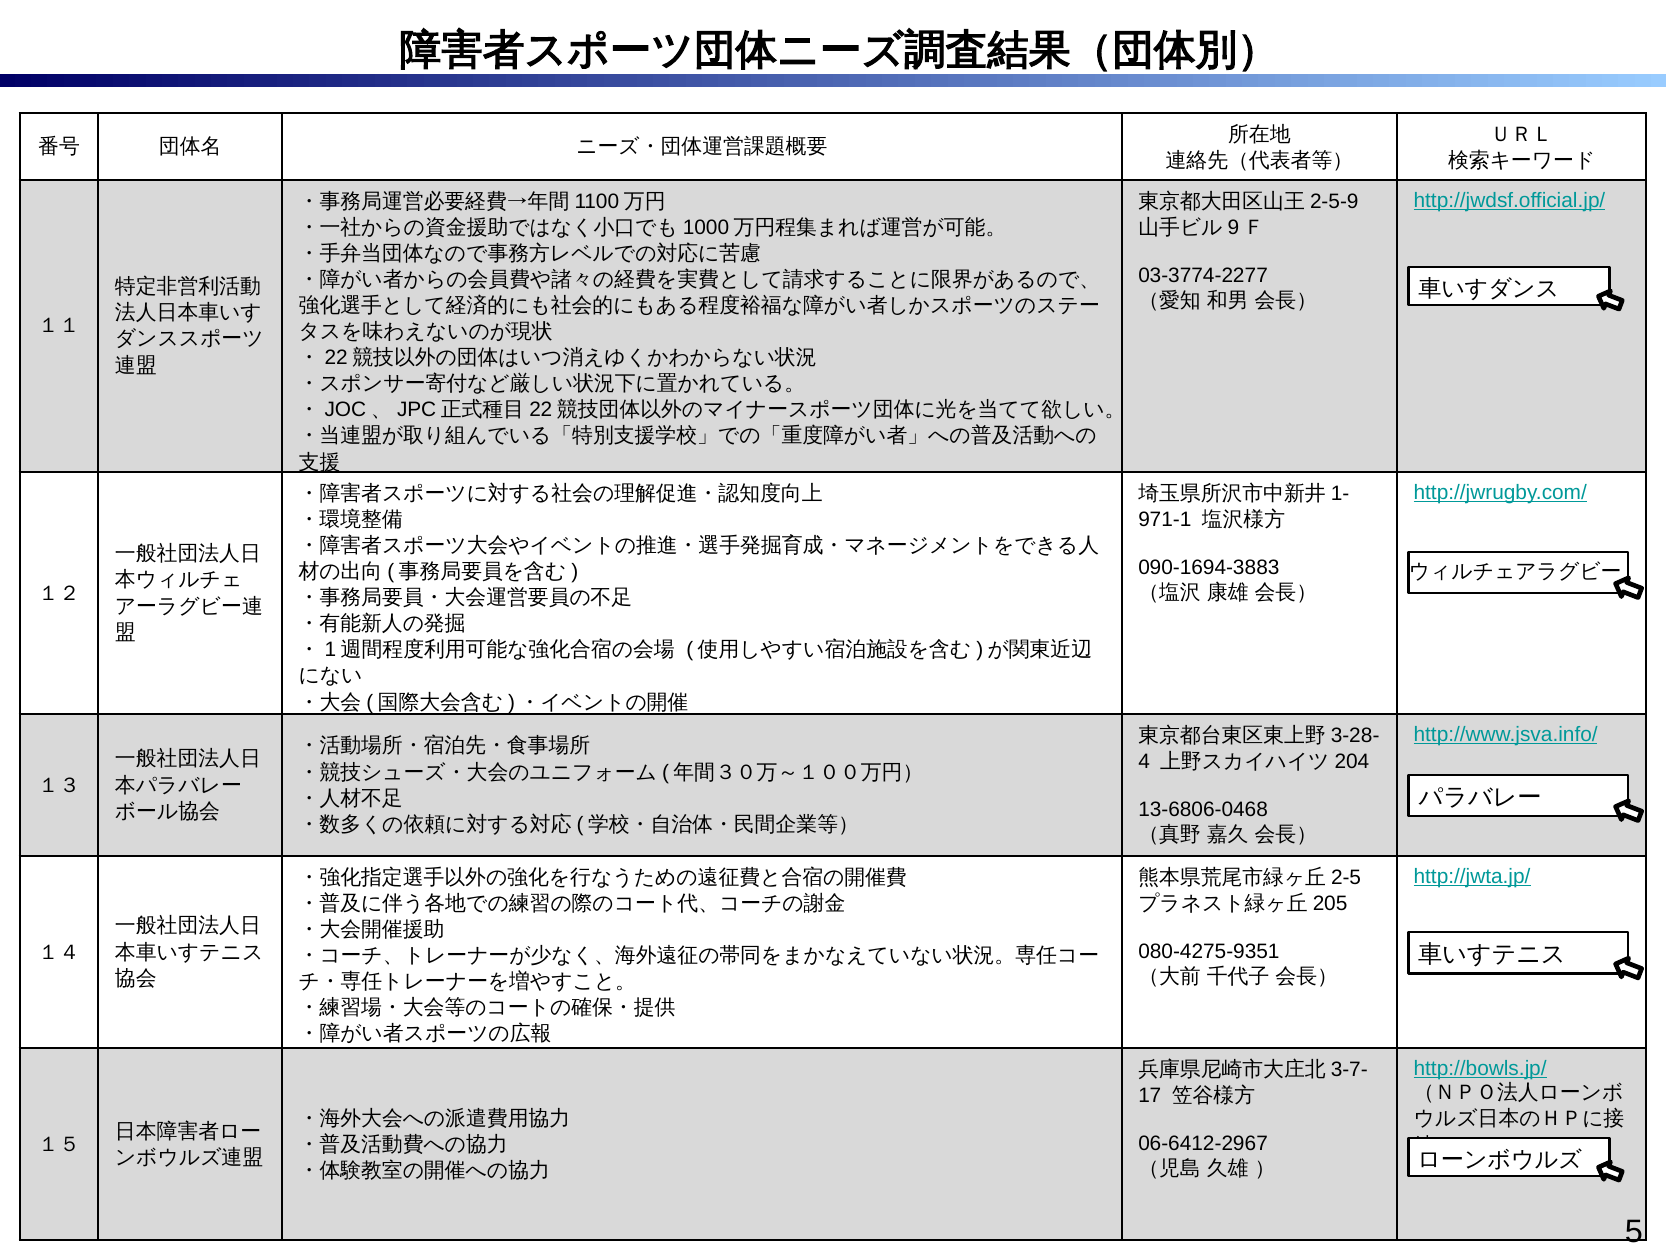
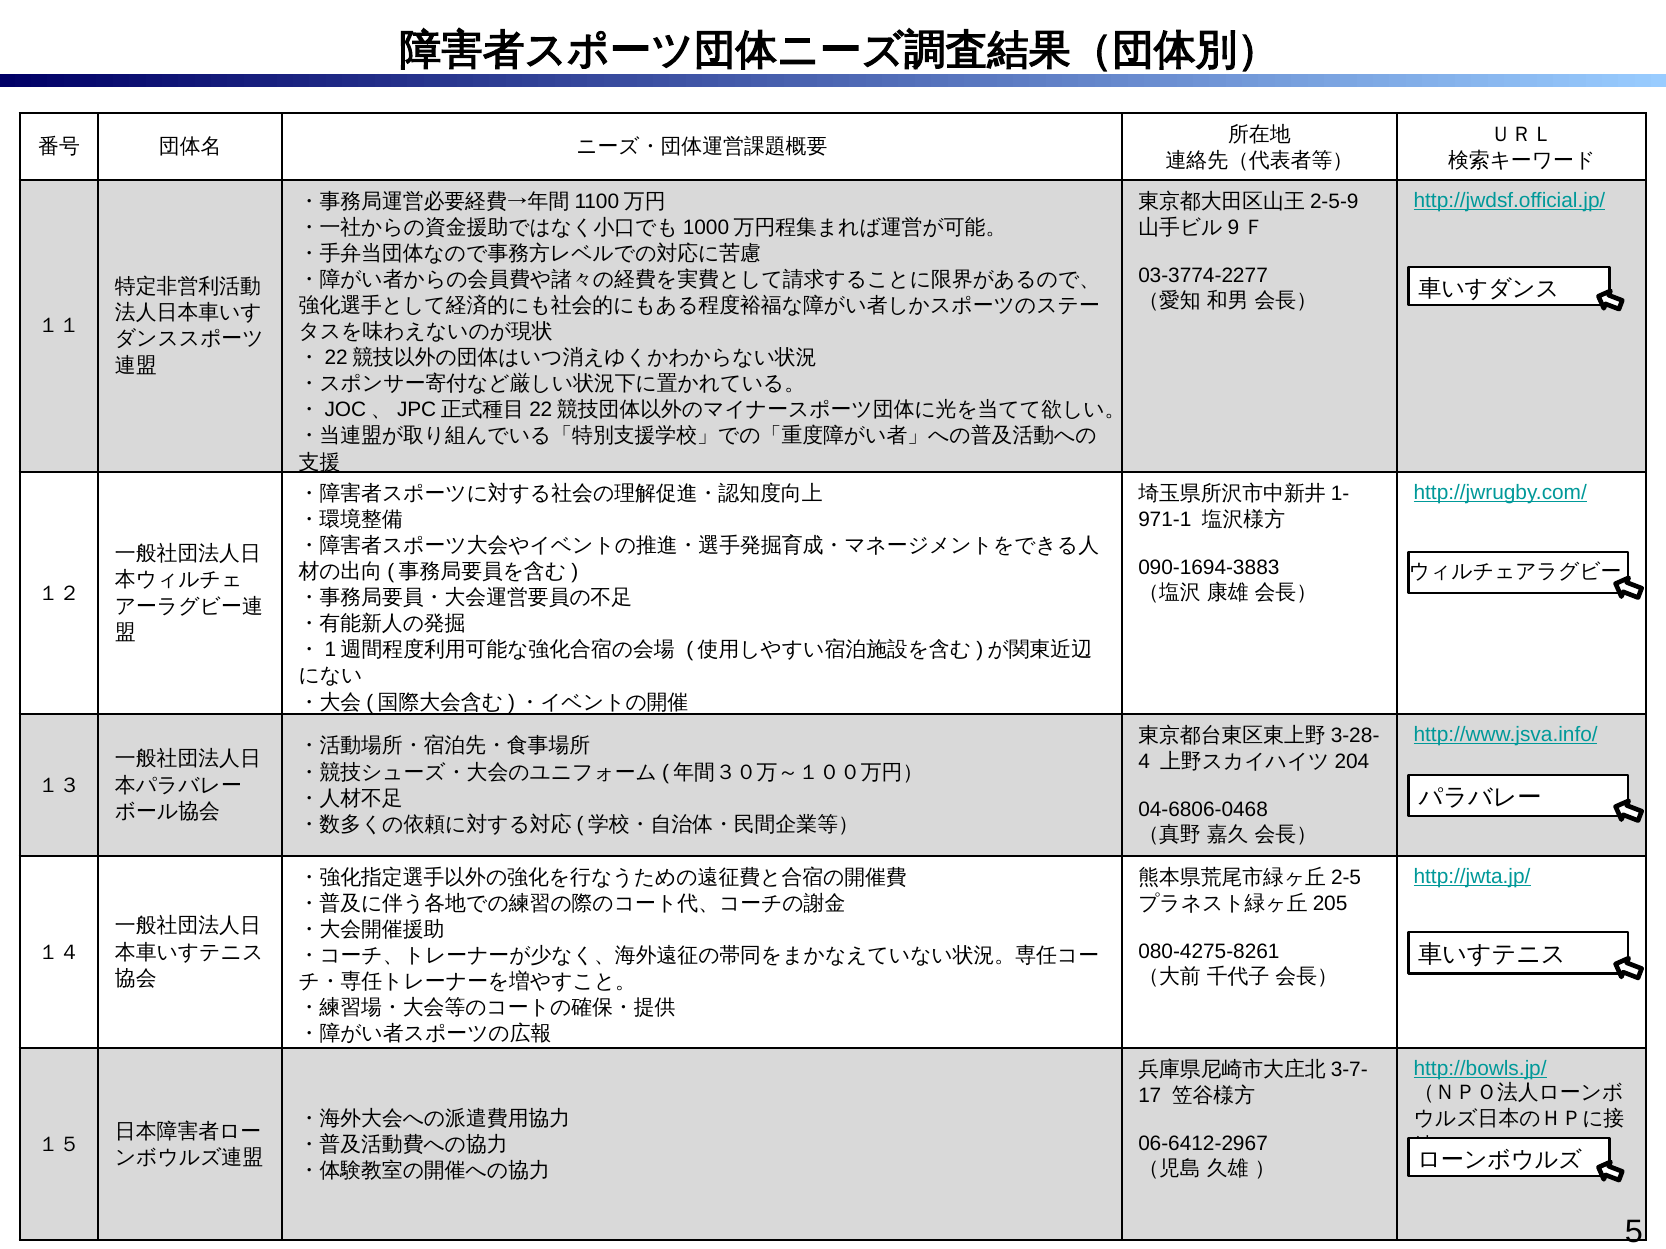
13-6806-0468: 13-6806-0468 -> 04-6806-0468 (1203, 810)
080-4275-9351: 080-4275-9351 -> 080-4275-8261 (1209, 952)
